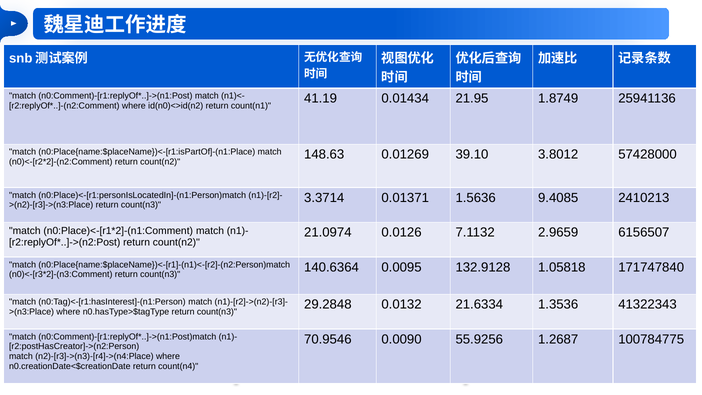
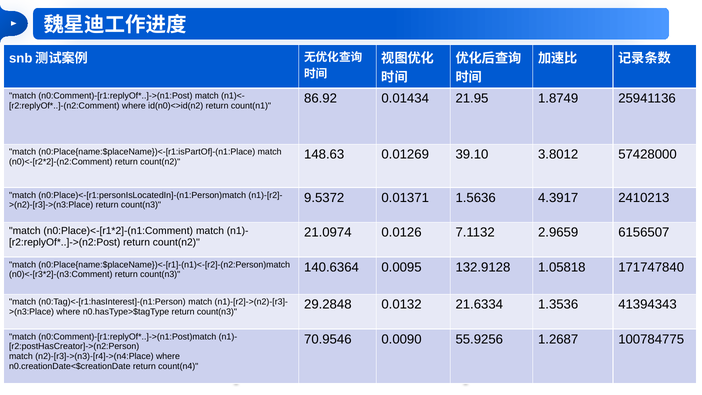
41.19: 41.19 -> 86.92 (321, 98)
3.3714: 3.3714 -> 9.5372 (324, 198)
9.4085: 9.4085 -> 4.3917 (558, 198)
41322343: 41322343 -> 41394343 (647, 304)
